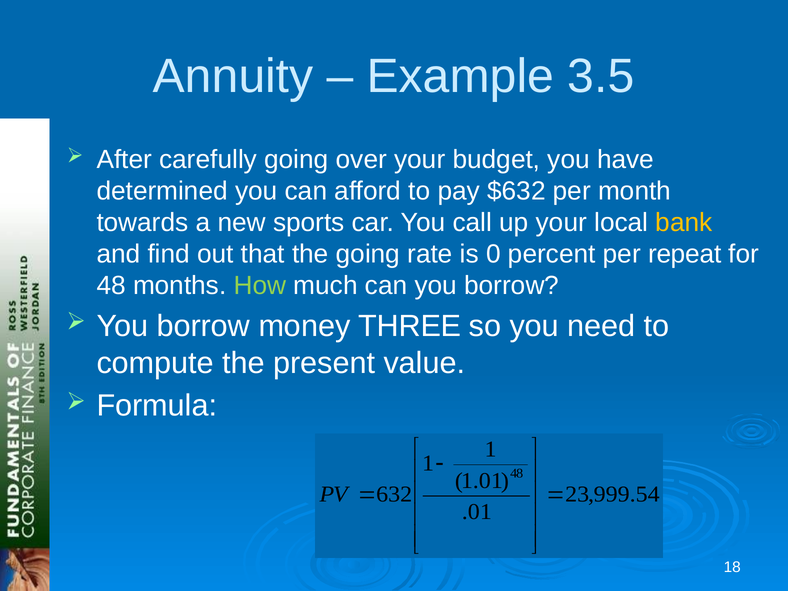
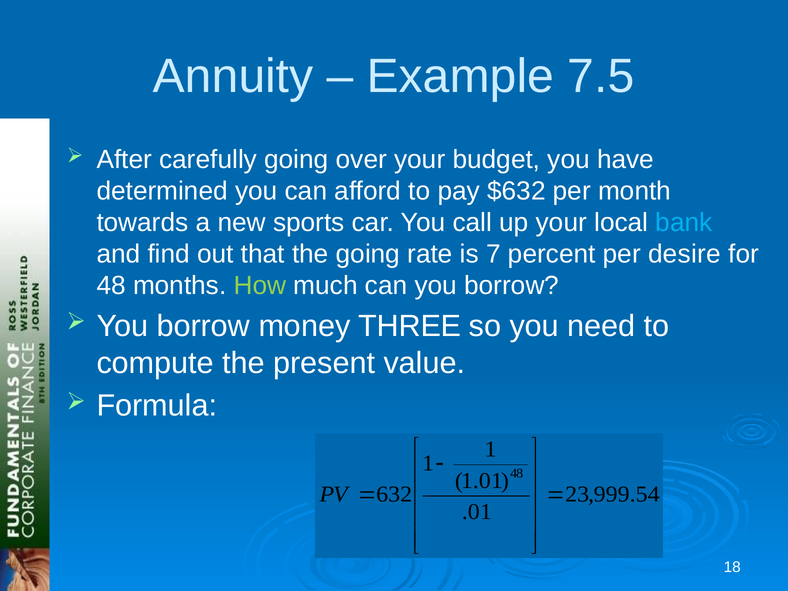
3.5: 3.5 -> 7.5 (601, 76)
bank colour: yellow -> light blue (684, 222)
0: 0 -> 7 (493, 254)
repeat: repeat -> desire (684, 254)
